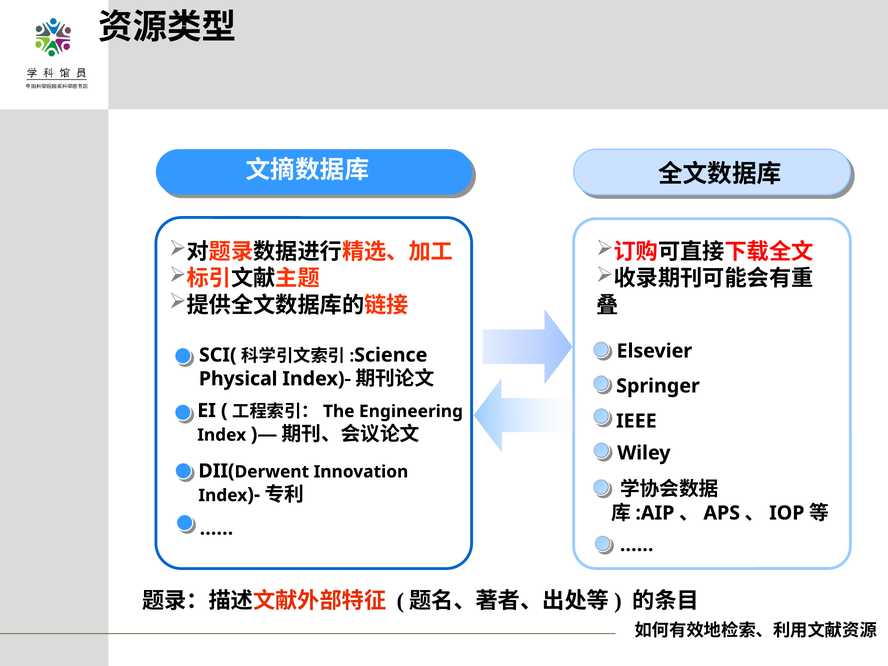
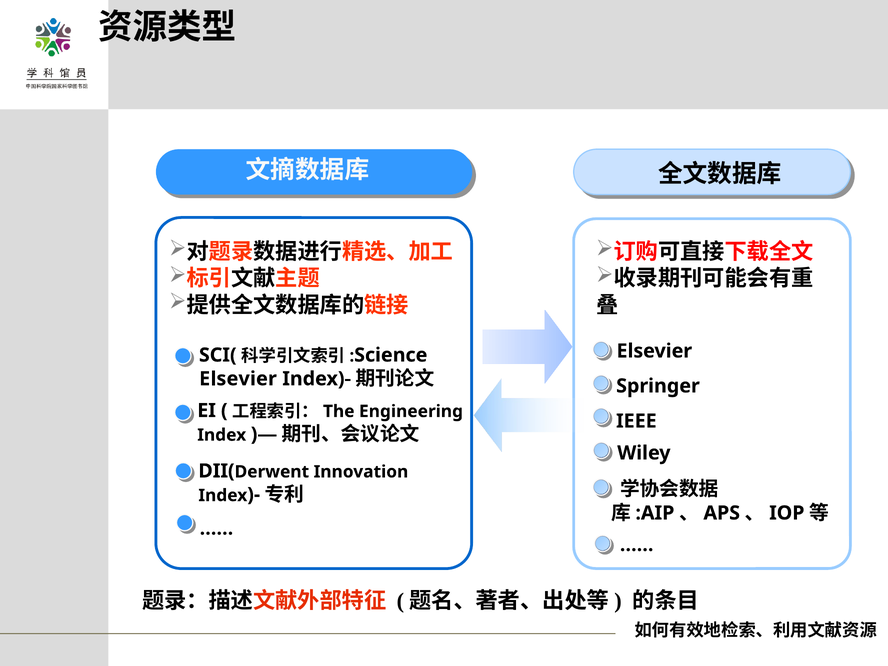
Physical: Physical -> Elsevier (238, 379)
